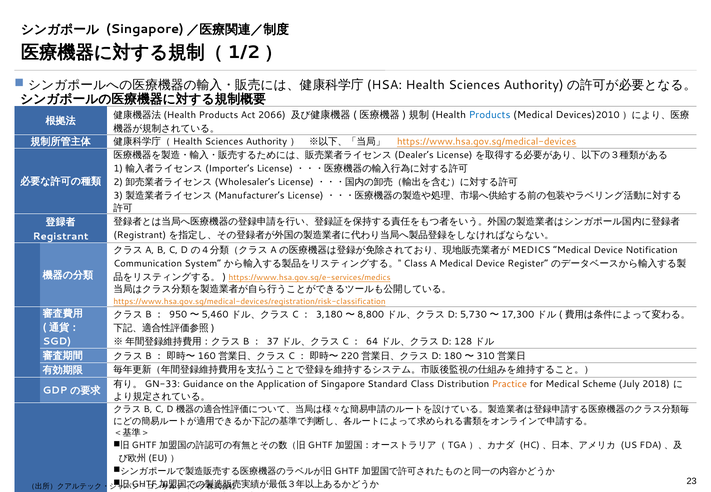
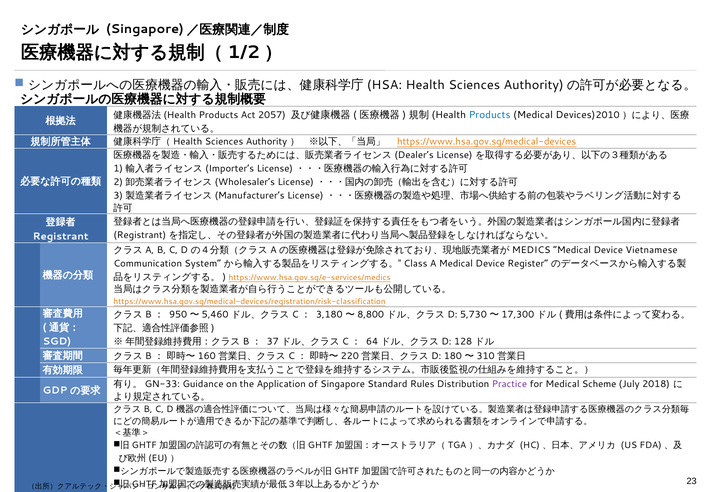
2066: 2066 -> 2057 (272, 115)
Notification: Notification -> Vietnamese (652, 250)
Standard Class: Class -> Rules (422, 384)
Practice colour: orange -> purple (509, 384)
